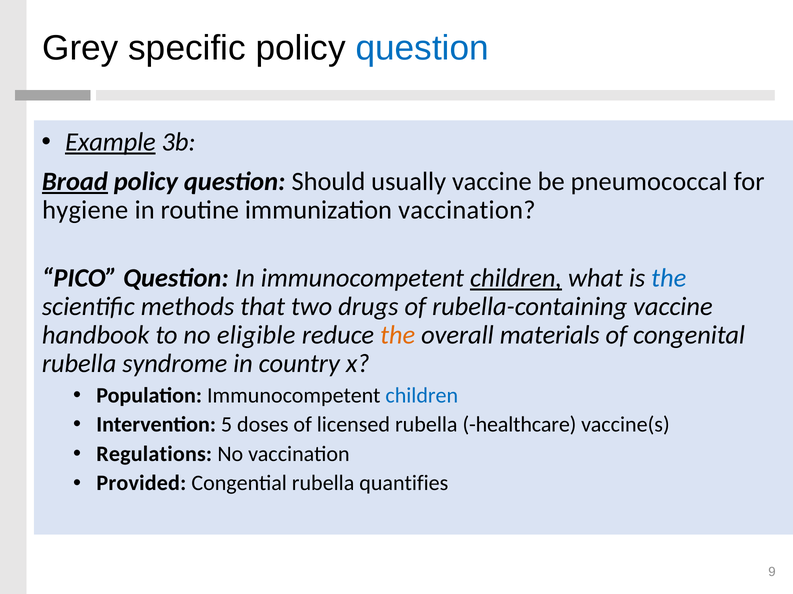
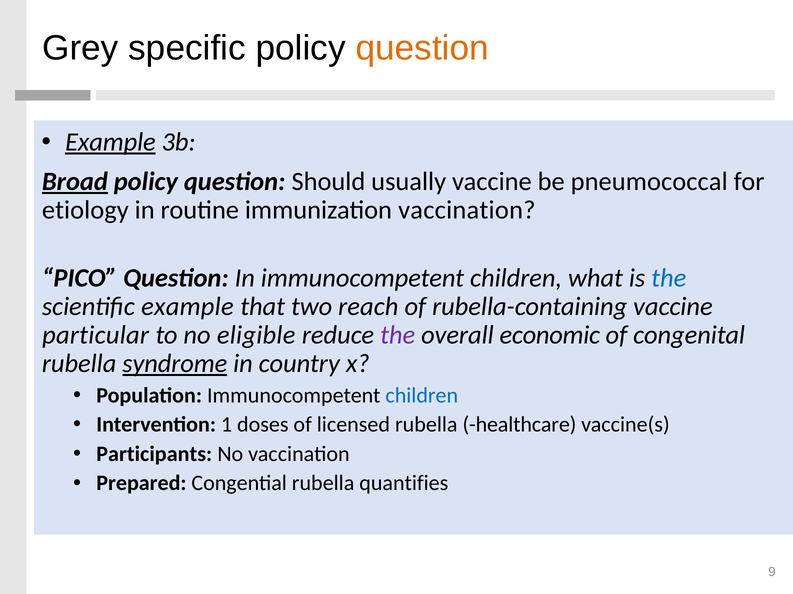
question colour: blue -> orange (422, 48)
hygiene: hygiene -> etiology (85, 210)
children underline: present -> none (516, 279)
scientific methods: methods -> example (187, 307)
drugs: drugs -> reach (368, 307)
handbook: handbook -> particular (96, 336)
the colour: orange -> purple (398, 336)
materials: materials -> economic (550, 336)
syndrome underline: none -> present (175, 364)
5: 5 -> 1 (227, 425)
Regulations: Regulations -> Participants (154, 454)
Provided: Provided -> Prepared (141, 484)
